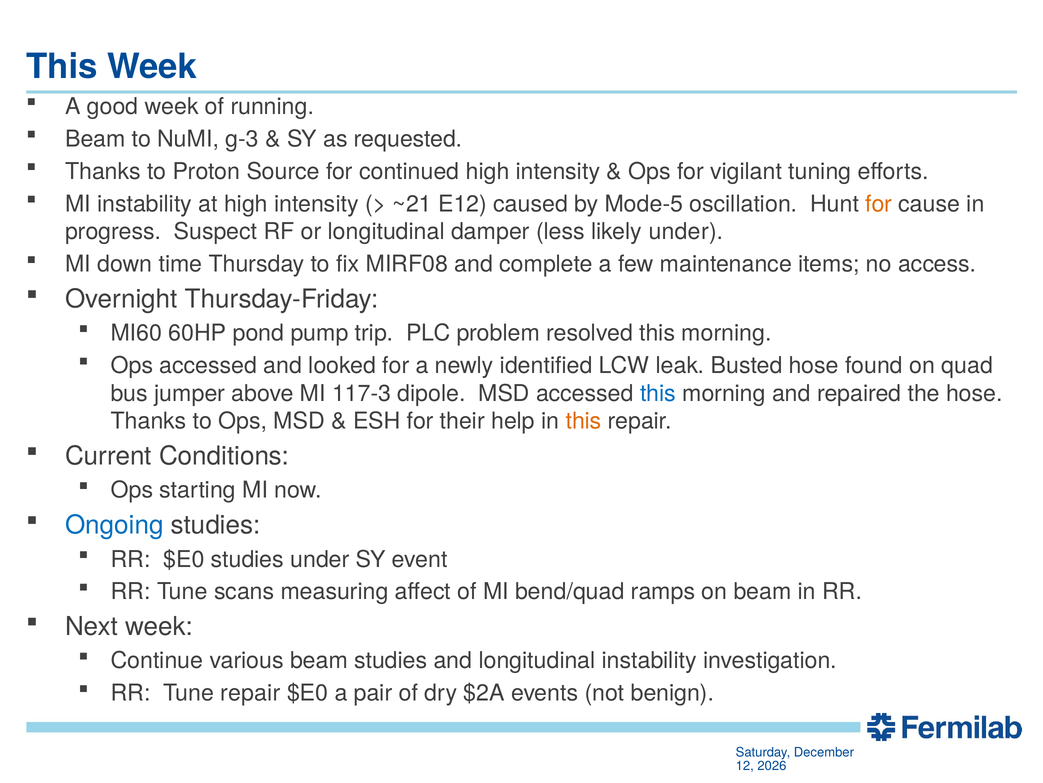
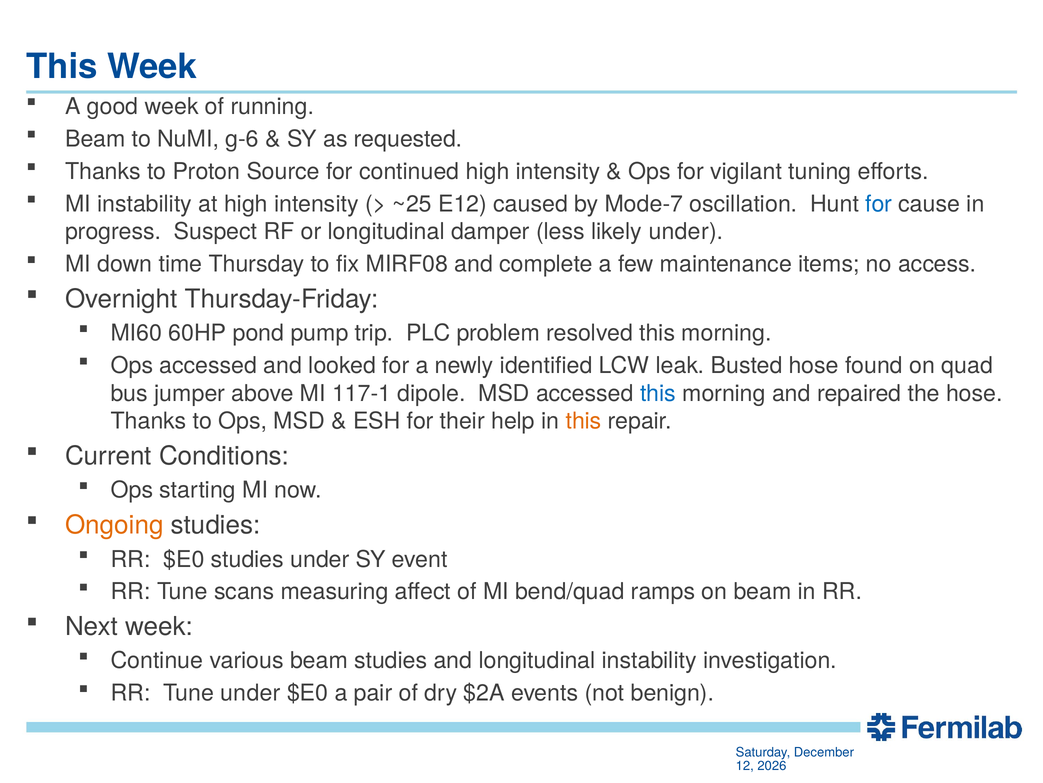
g-3: g-3 -> g-6 (242, 139)
~21: ~21 -> ~25 (412, 204)
Mode-5: Mode-5 -> Mode-7 (644, 204)
for colour: orange -> blue (879, 204)
117-3: 117-3 -> 117-1 (362, 393)
Ongoing colour: blue -> orange (114, 525)
Tune repair: repair -> under (250, 693)
